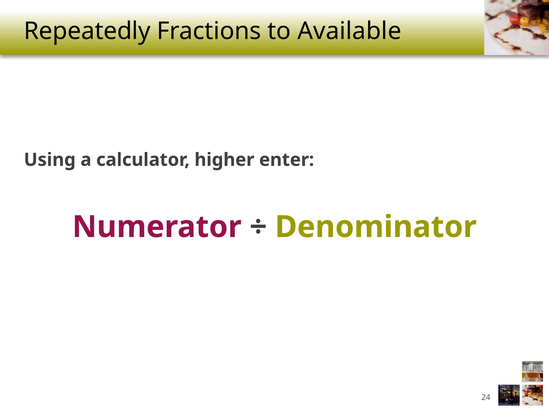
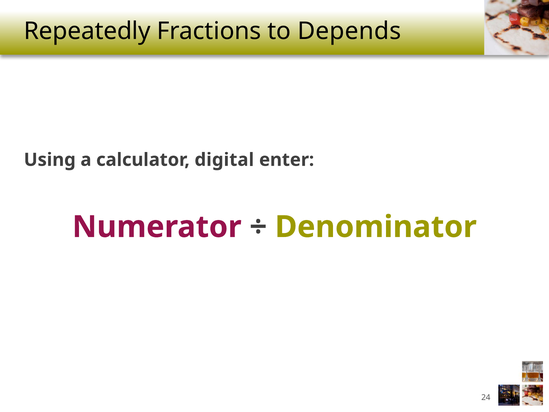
Available: Available -> Depends (349, 31)
higher: higher -> digital (224, 160)
